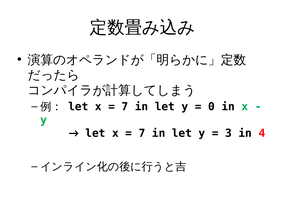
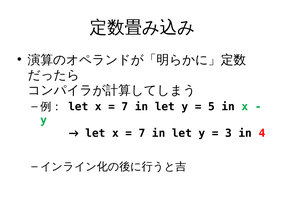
0: 0 -> 5 (211, 107)
